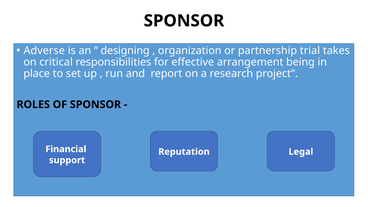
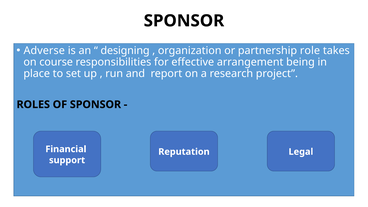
trial: trial -> role (310, 50)
critical: critical -> course (56, 62)
